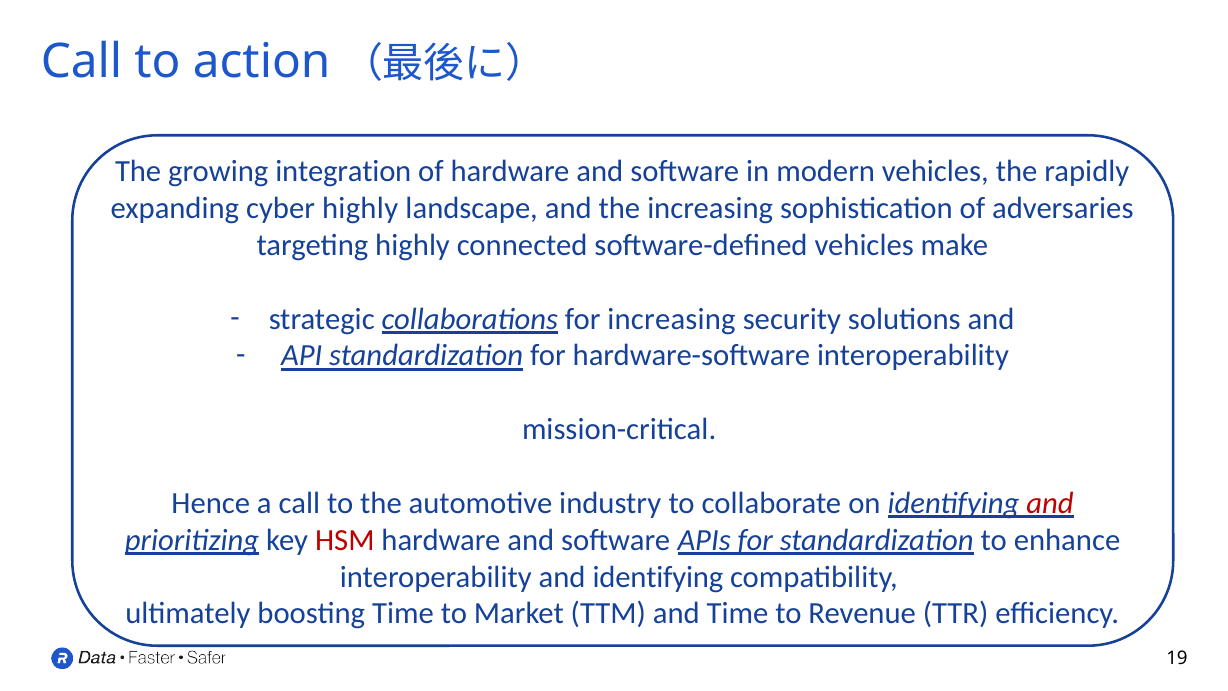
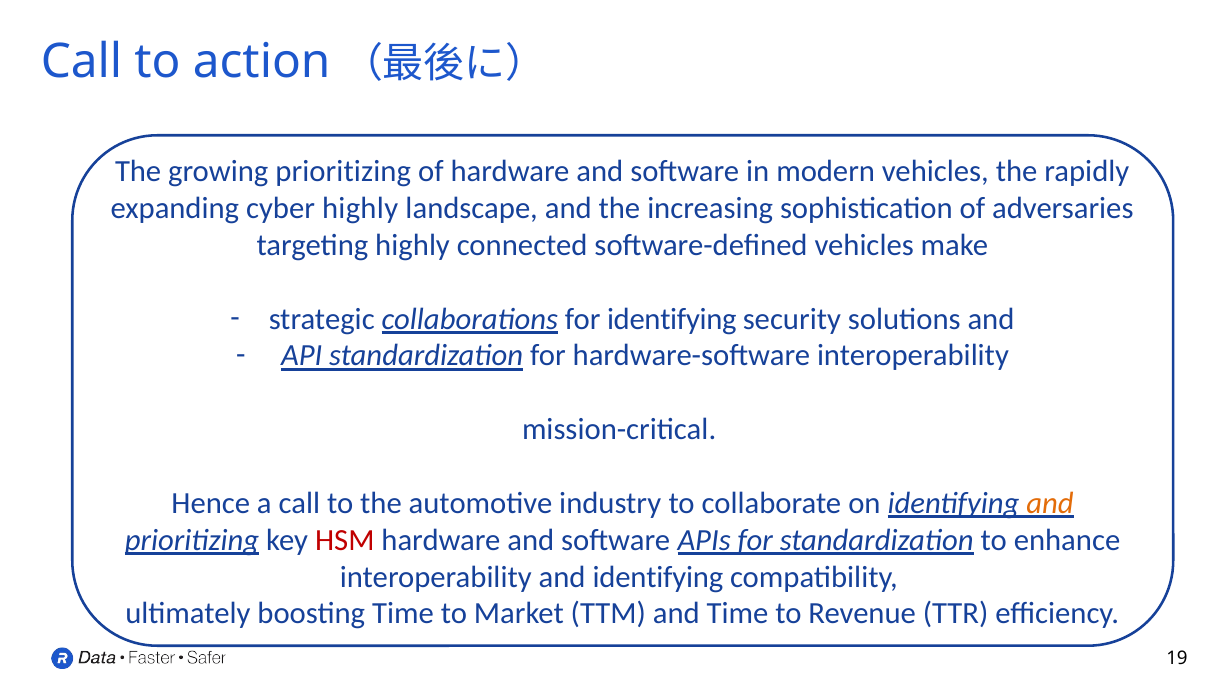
growing integration: integration -> prioritizing (343, 171)
for increasing: increasing -> identifying (672, 319)
and colour: red -> orange (1050, 503)
